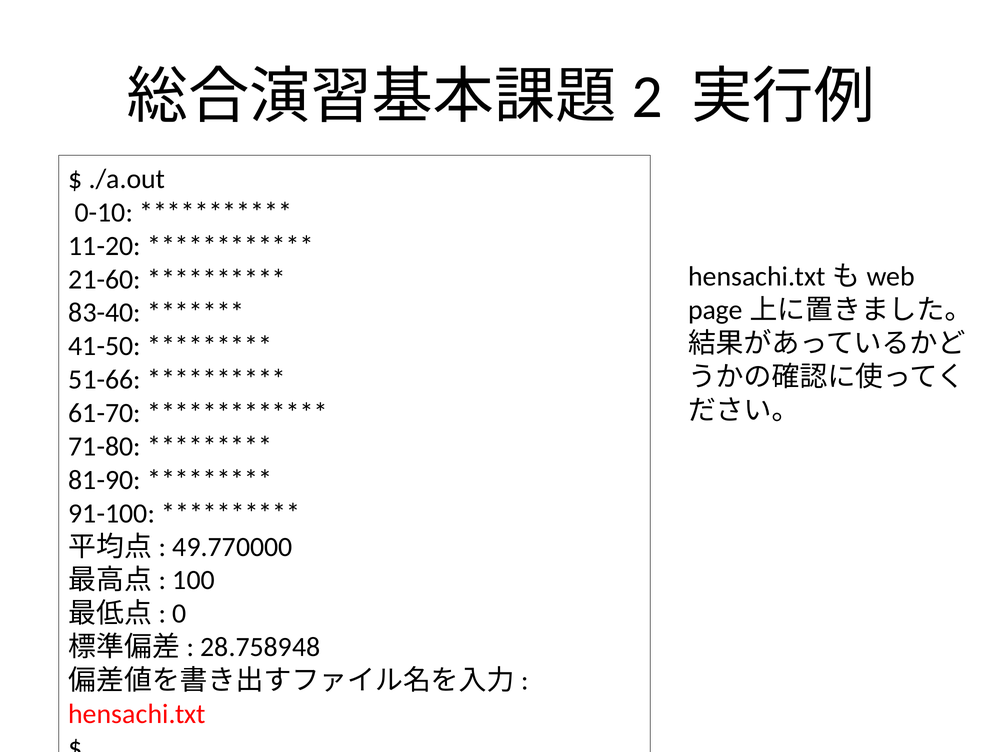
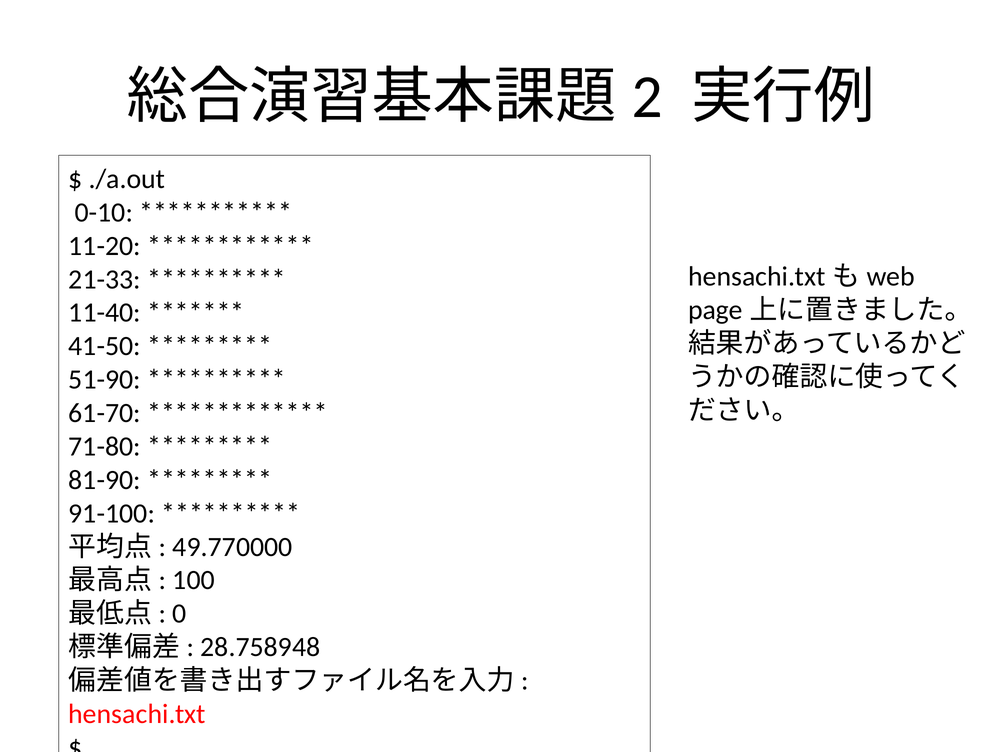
21-60: 21-60 -> 21-33 (105, 279)
83-40: 83-40 -> 11-40 (105, 313)
51-66: 51-66 -> 51-90 (105, 379)
